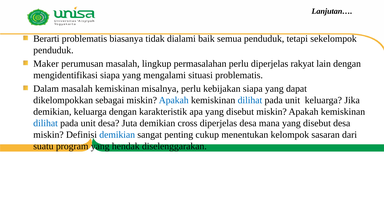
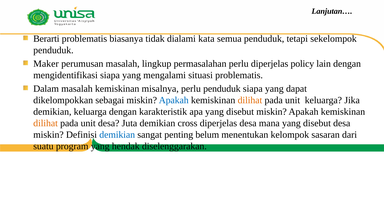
baik: baik -> kata (206, 39)
rakyat: rakyat -> policy (302, 64)
perlu kebijakan: kebijakan -> penduduk (222, 89)
dilihat colour: blue -> orange (250, 100)
dilihat colour: blue -> orange (46, 123)
cukup: cukup -> belum (207, 135)
